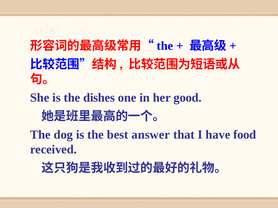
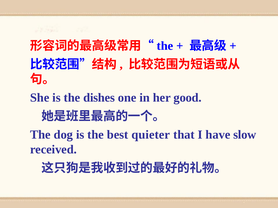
answer: answer -> quieter (151, 135)
food: food -> slow (245, 135)
